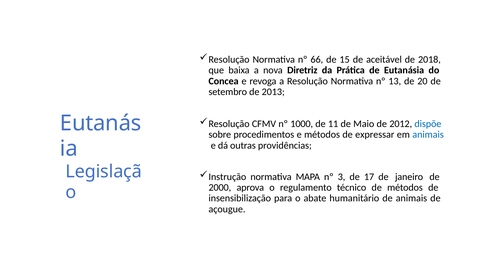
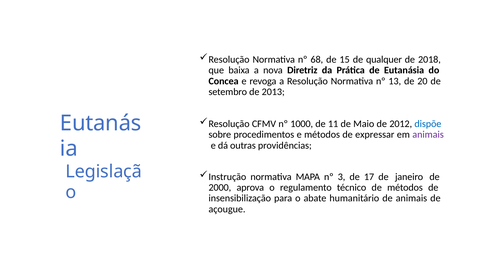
66: 66 -> 68 (317, 59)
aceitável: aceitável -> qualquer (384, 59)
animais colour: blue -> purple (428, 135)
